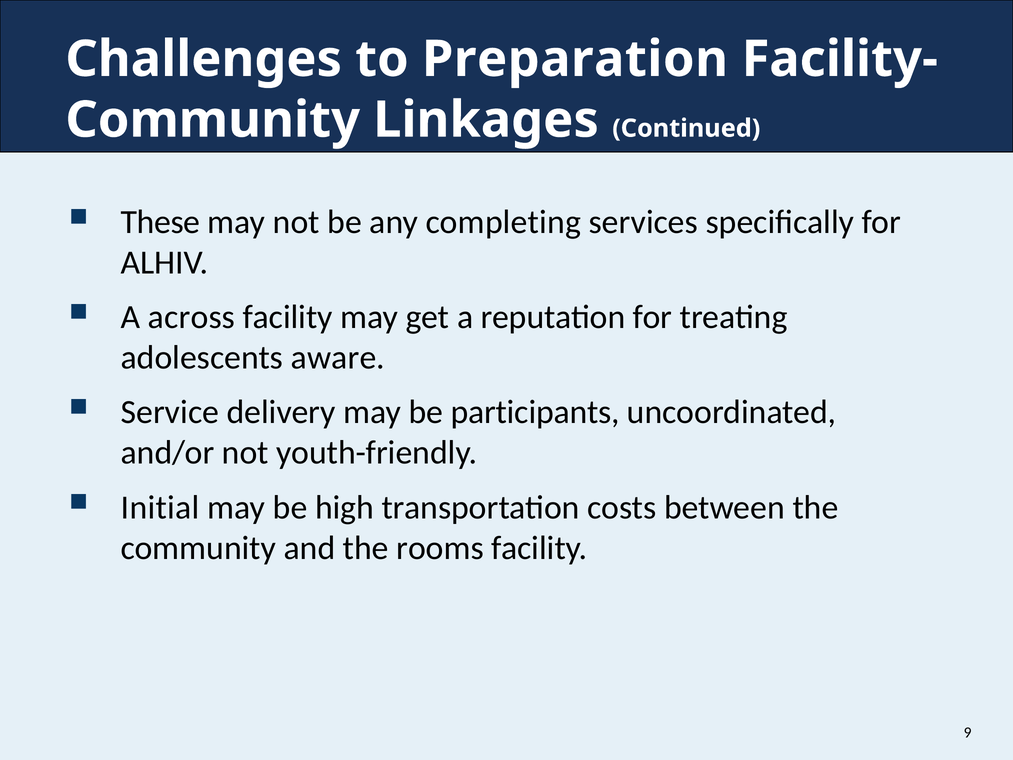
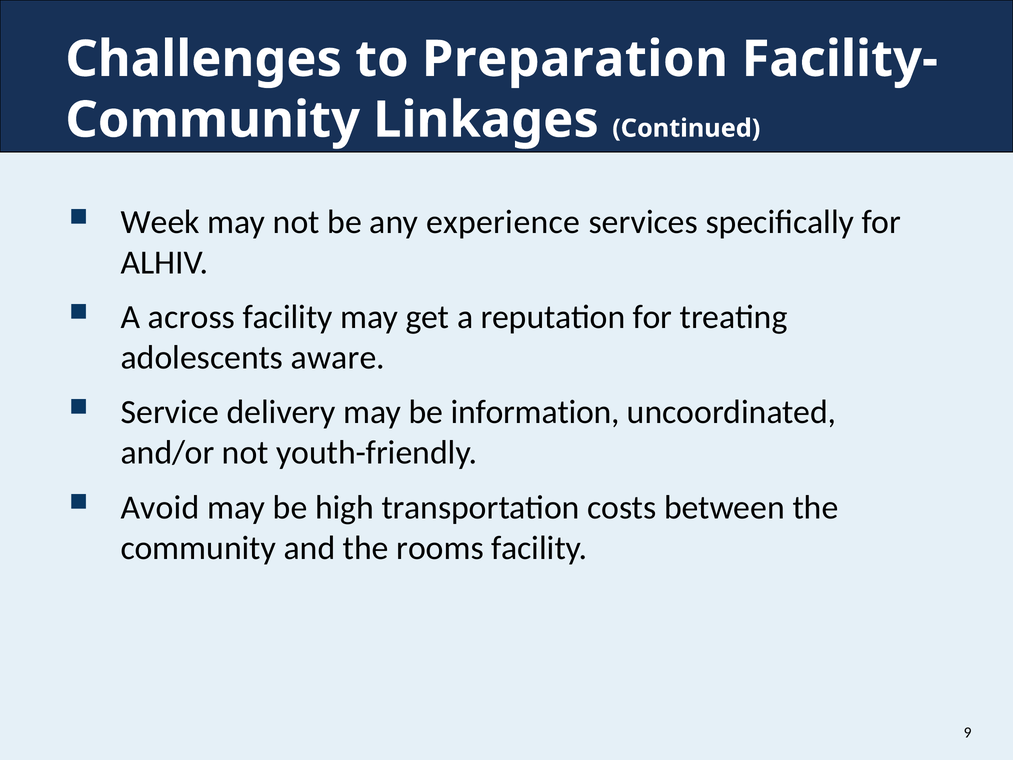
These: These -> Week (160, 222)
completing: completing -> experience (503, 222)
participants: participants -> information (535, 412)
Initial: Initial -> Avoid (160, 507)
